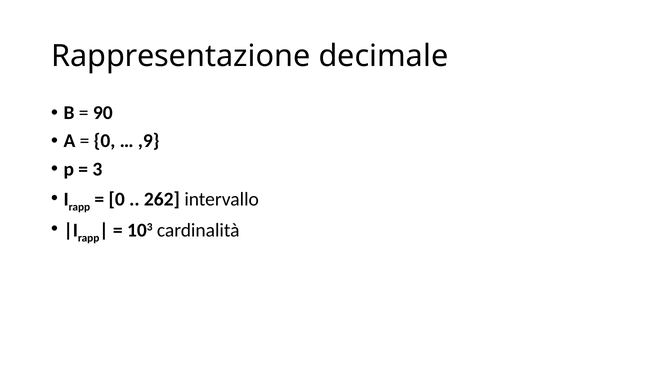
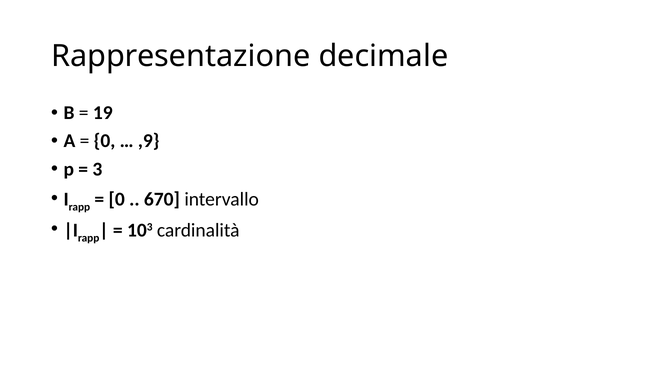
90: 90 -> 19 (103, 113)
262: 262 -> 670 (162, 200)
